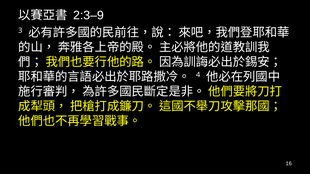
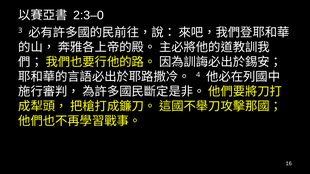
2:3–9: 2:3–9 -> 2:3–0 (88, 15)
